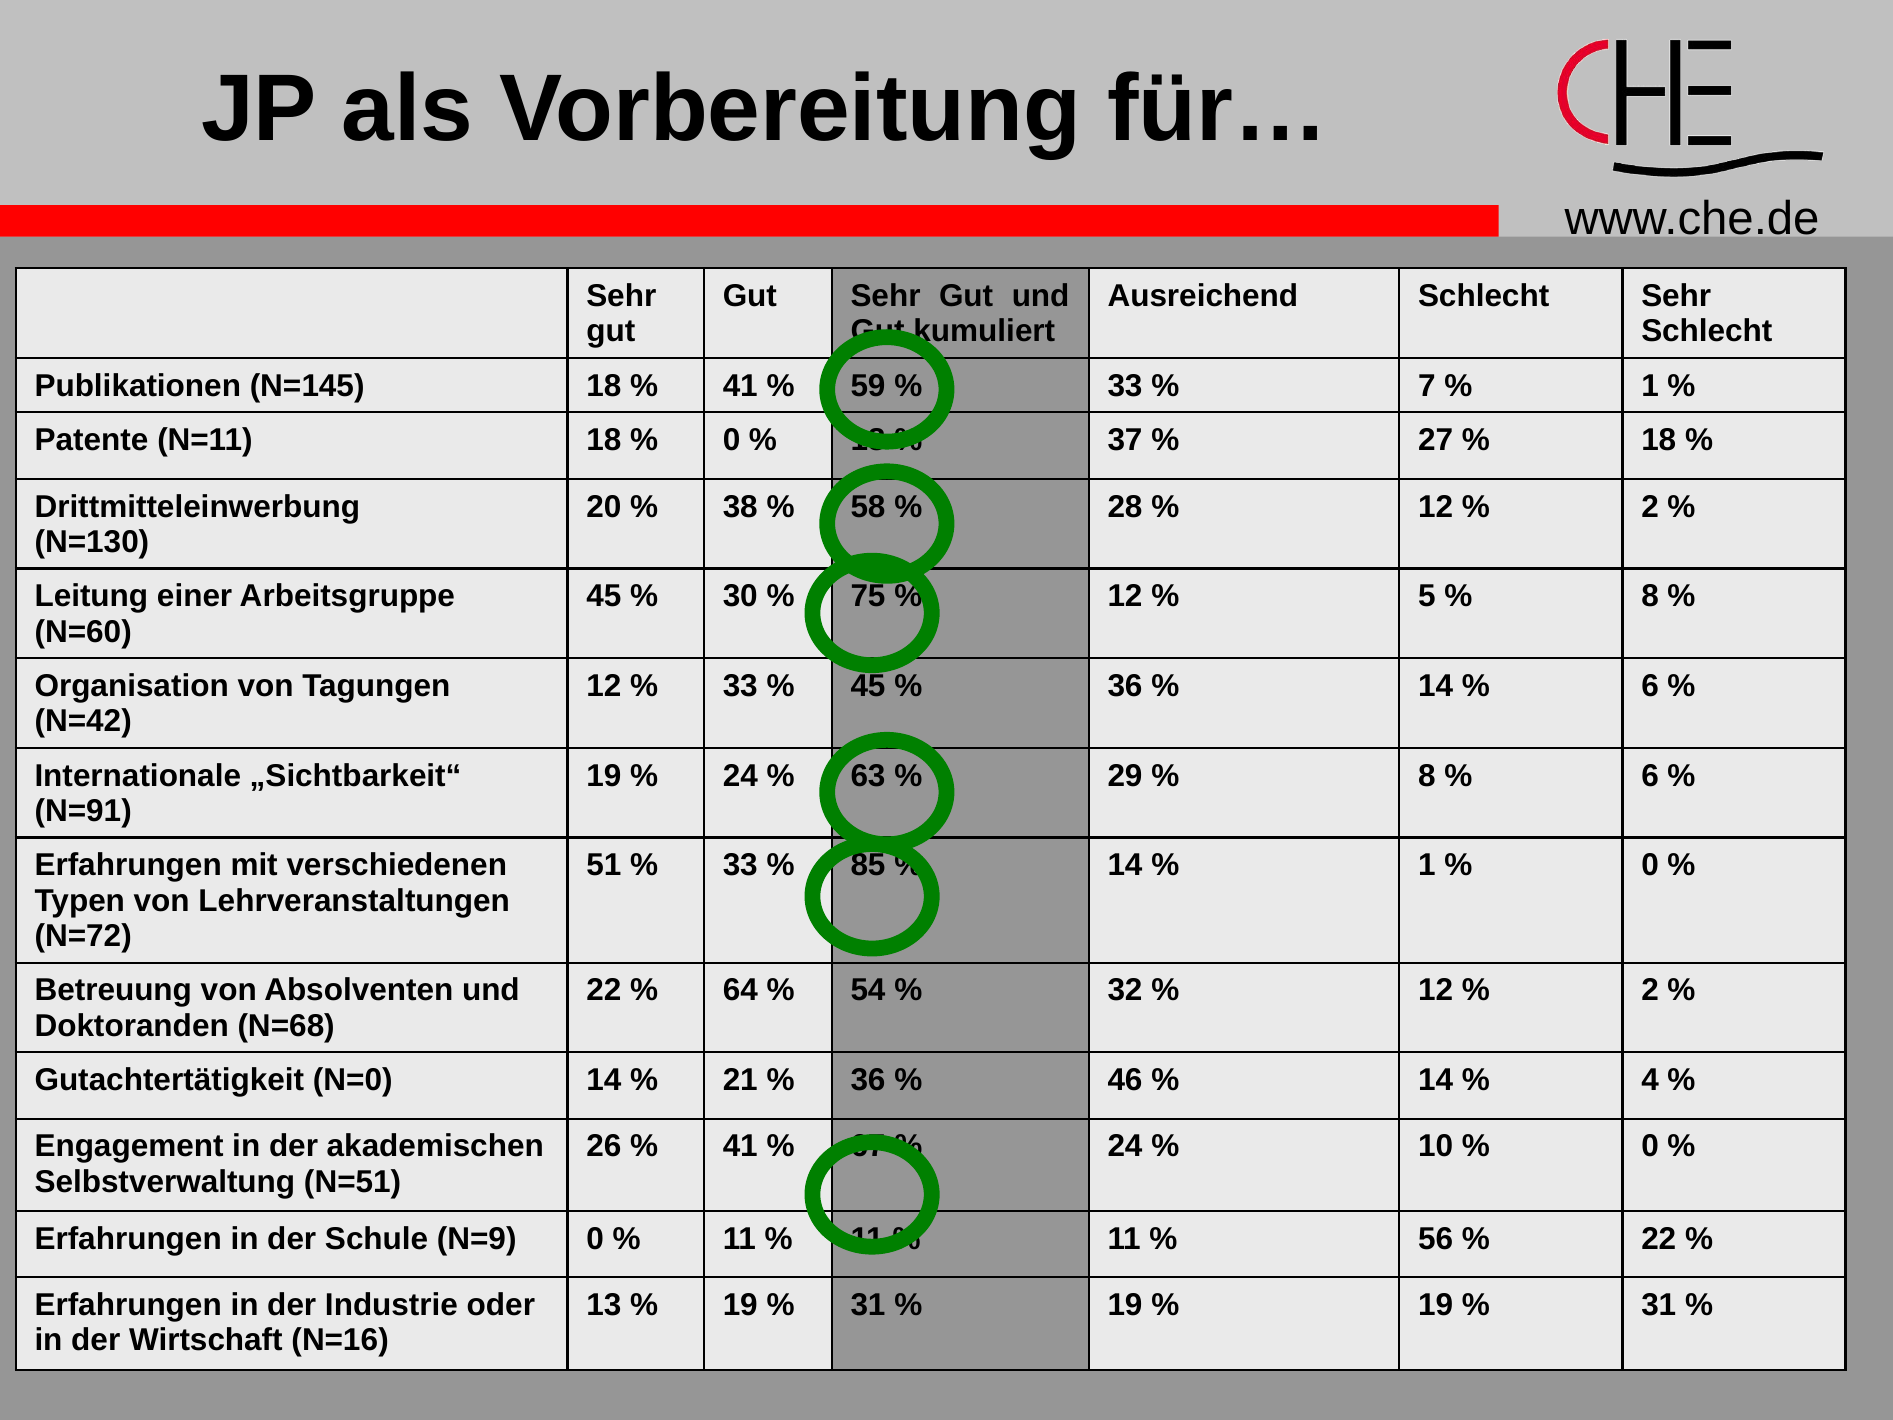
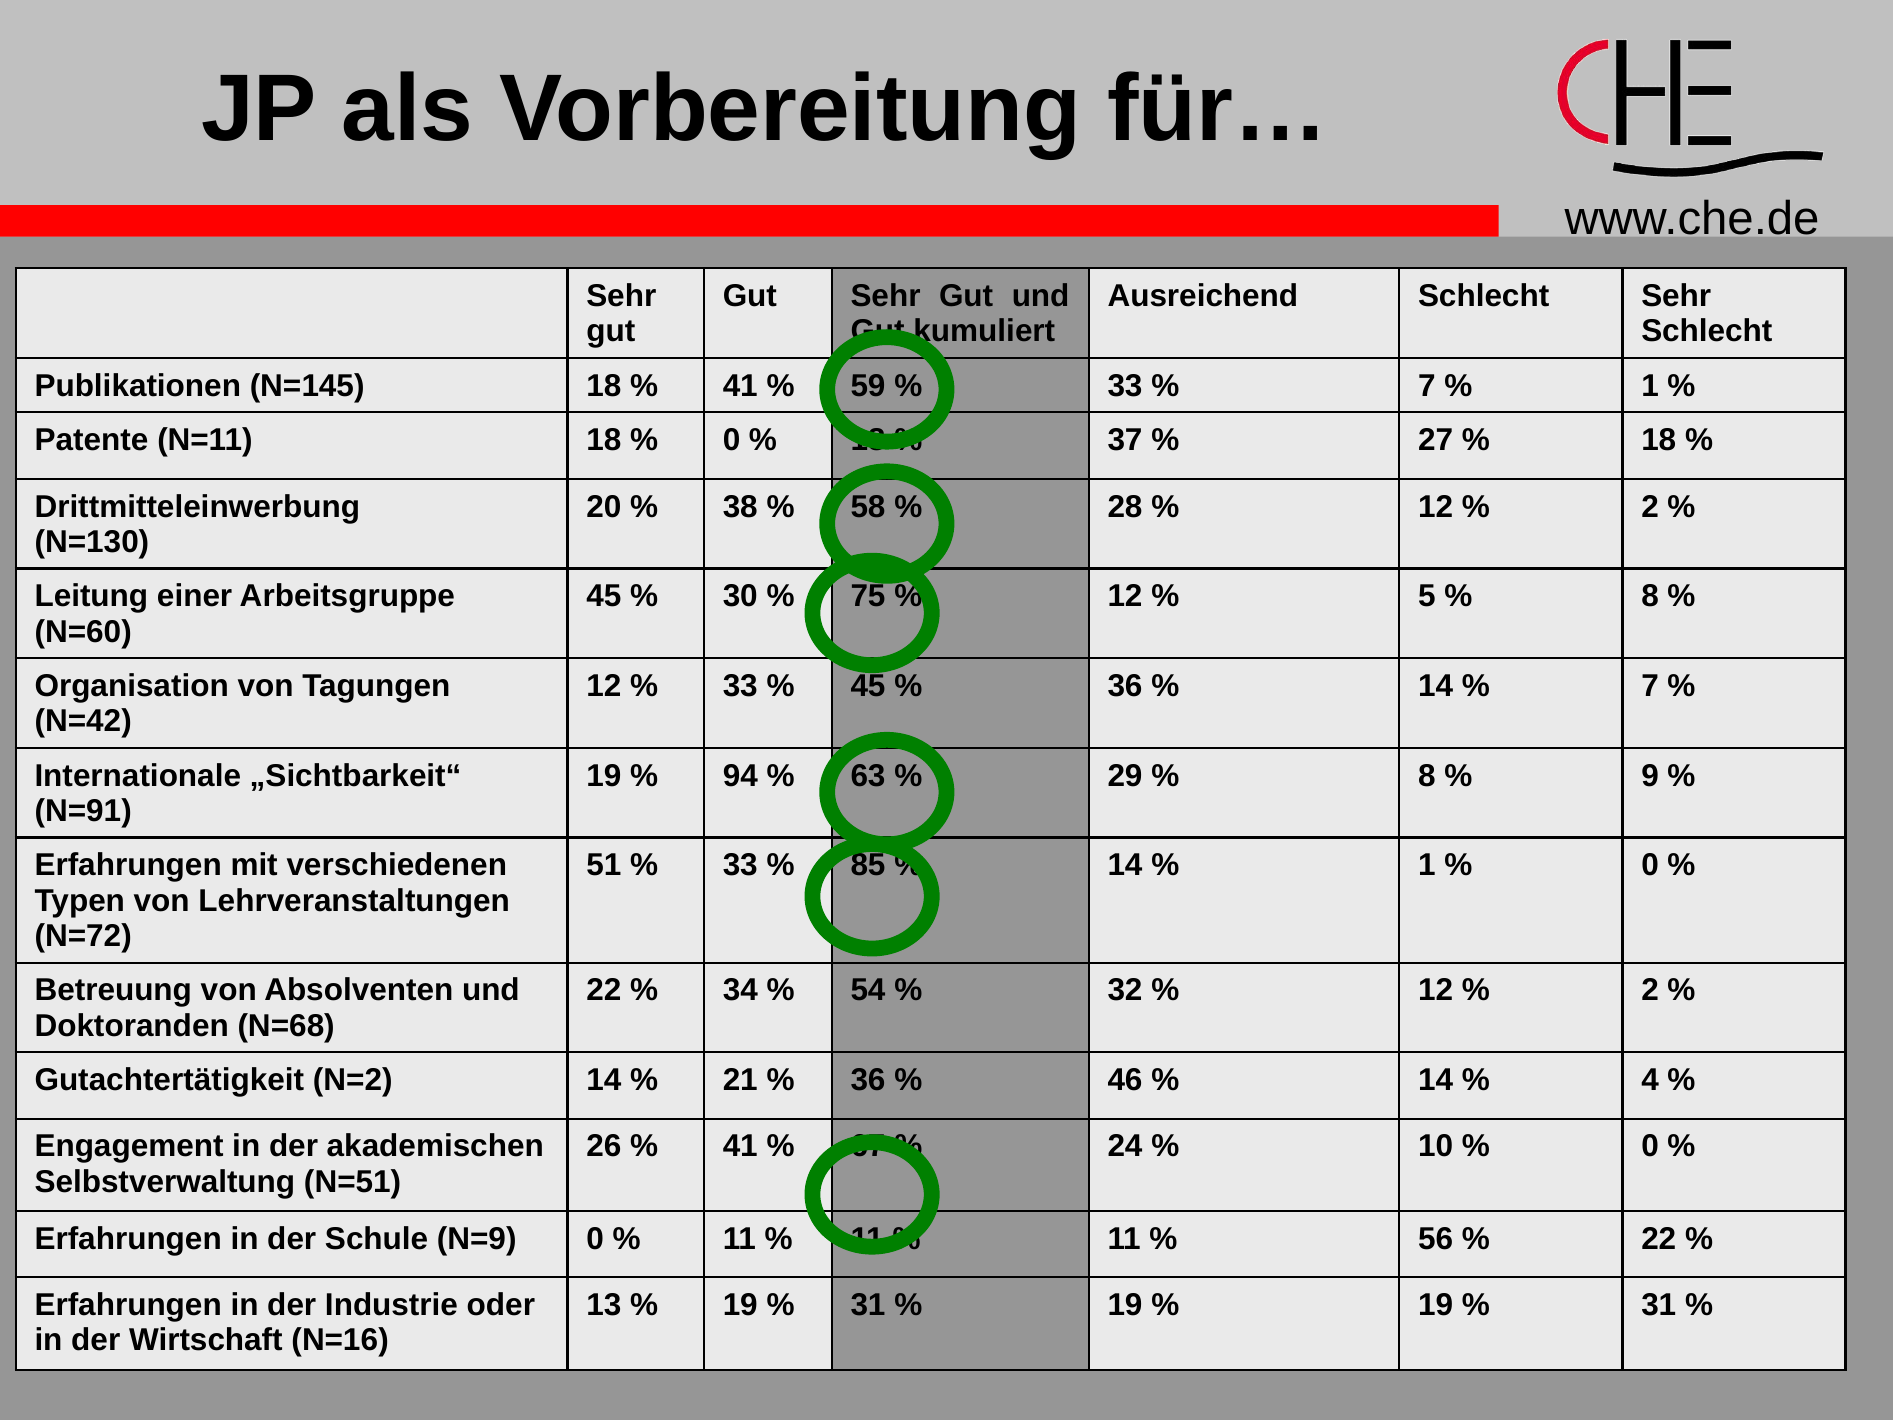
6: 6 -> 7 (1650, 686)
24: 24 -> 94 (740, 776)
6: 6 -> 9 (1650, 776)
64: 64 -> 34 (740, 990)
N=0: N=0 -> N=2 (353, 1080)
